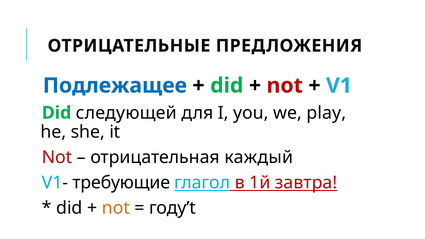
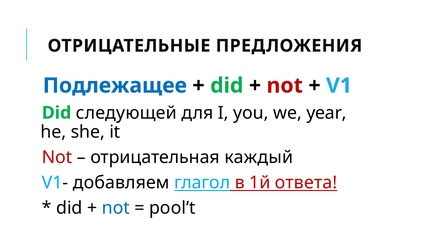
play: play -> year (326, 113)
требующие: требующие -> добавляем (121, 183)
завтра: завтра -> ответа (306, 183)
not colour: orange -> blue (116, 208)
году’t: году’t -> pool’t (172, 208)
